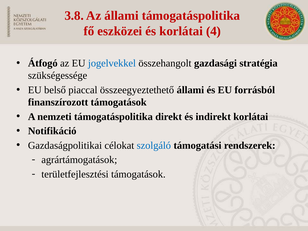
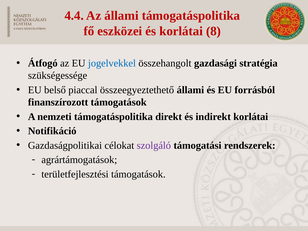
3.8: 3.8 -> 4.4 (74, 16)
4: 4 -> 8 (214, 31)
szolgáló colour: blue -> purple (154, 145)
